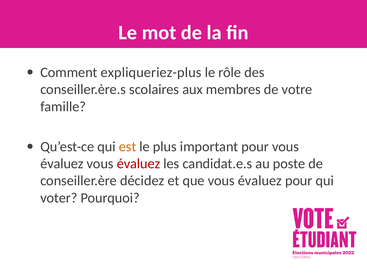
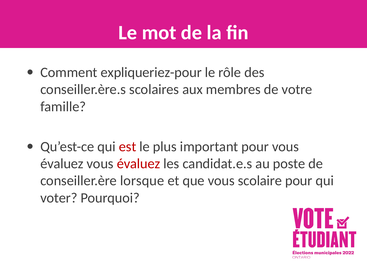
expliqueriez-plus: expliqueriez-plus -> expliqueriez-pour (151, 72)
est colour: orange -> red (128, 147)
décidez: décidez -> lorsque (142, 181)
que vous évaluez: évaluez -> scolaire (260, 181)
